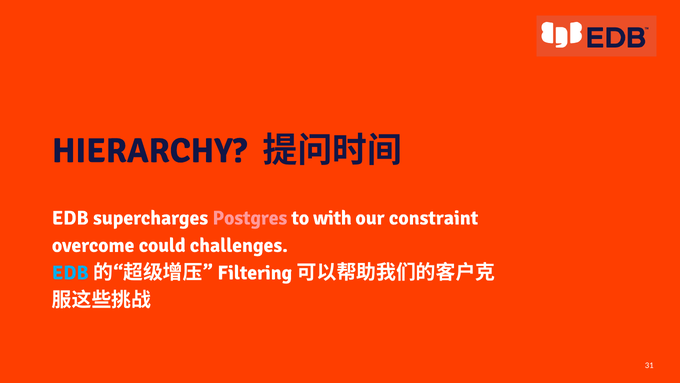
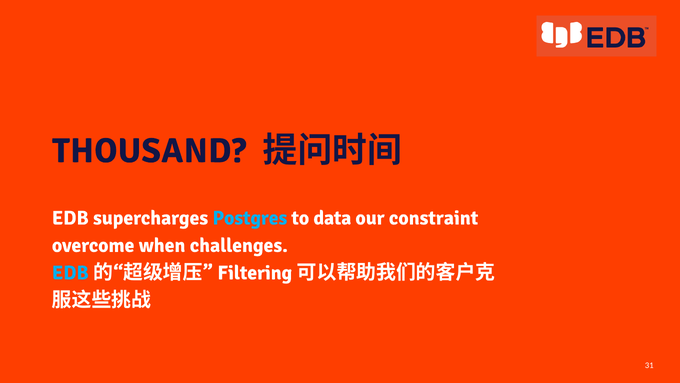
HIERARCHY: HIERARCHY -> THOUSAND (149, 150)
Postgres colour: pink -> light blue (250, 218)
with: with -> data (332, 218)
could: could -> when (162, 245)
